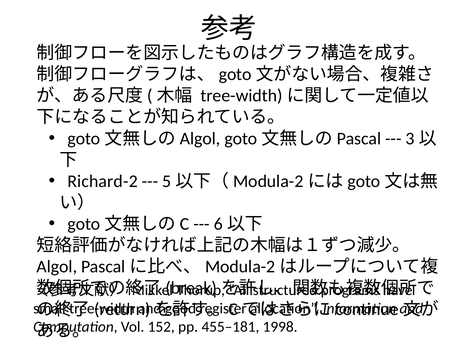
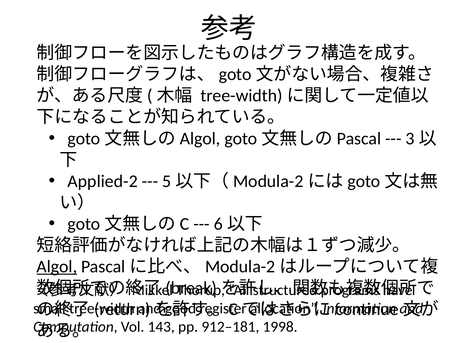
Richard-2: Richard-2 -> Applied-2 (103, 181)
Algol underline: none -> present (57, 267)
152: 152 -> 143 (161, 327)
455–181: 455–181 -> 912–181 (230, 327)
